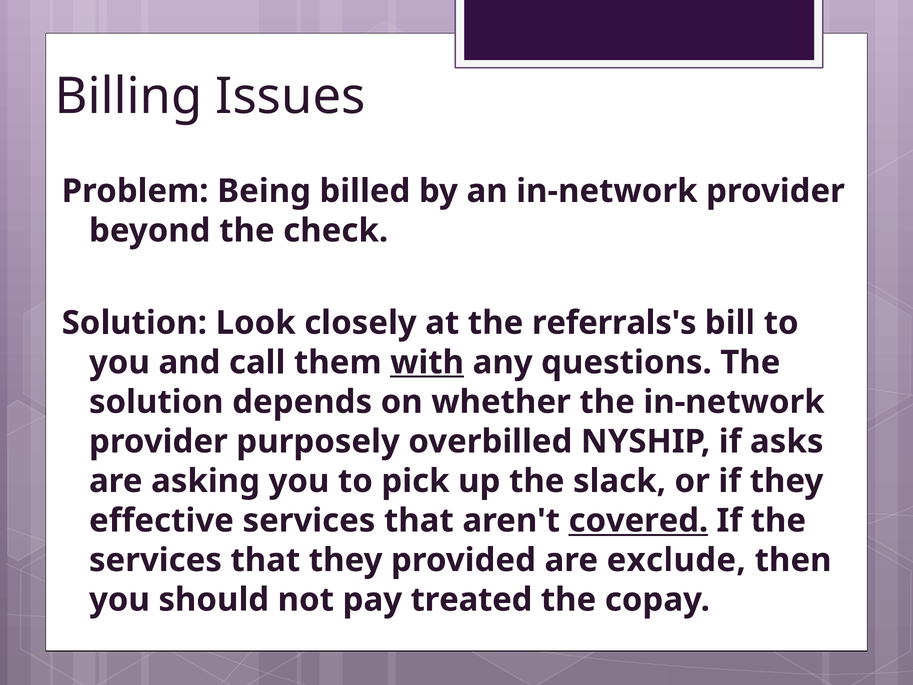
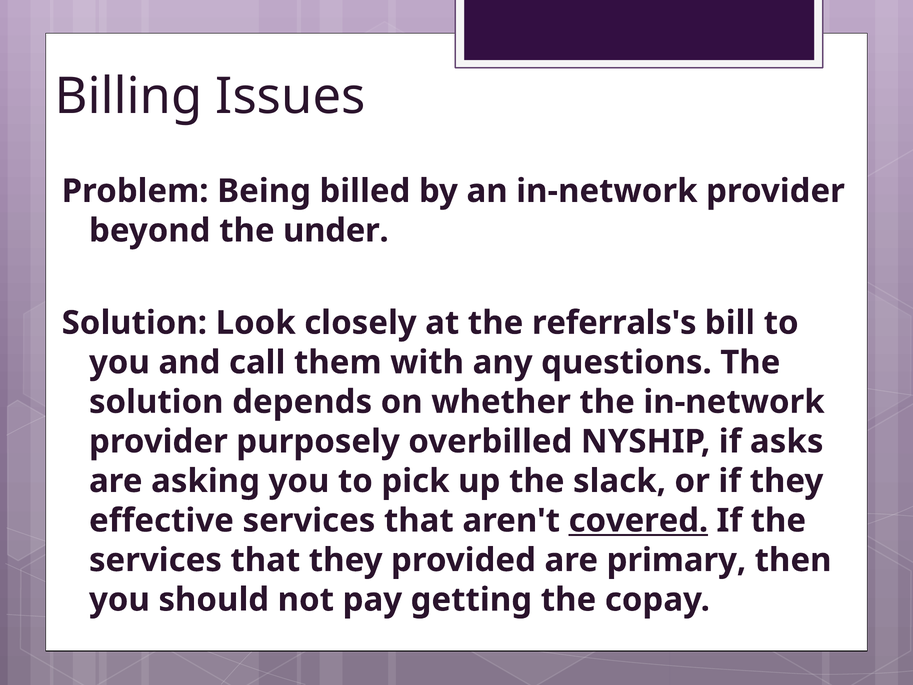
check: check -> under (336, 231)
with underline: present -> none (427, 362)
exclude: exclude -> primary (676, 560)
treated: treated -> getting (471, 600)
